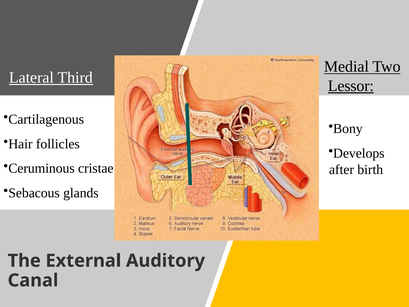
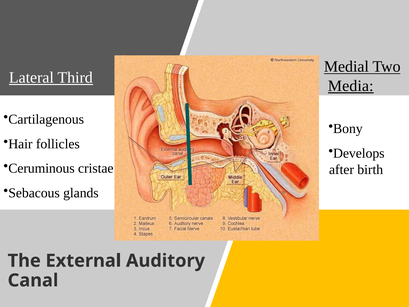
Lessor: Lessor -> Media (351, 86)
